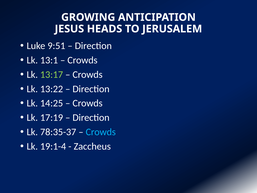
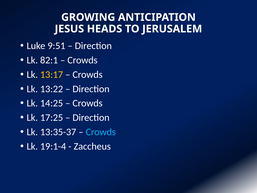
13:1: 13:1 -> 82:1 (49, 60)
13:17 colour: light green -> yellow (52, 74)
17:19: 17:19 -> 17:25 (52, 117)
78:35-37: 78:35-37 -> 13:35-37 (58, 132)
